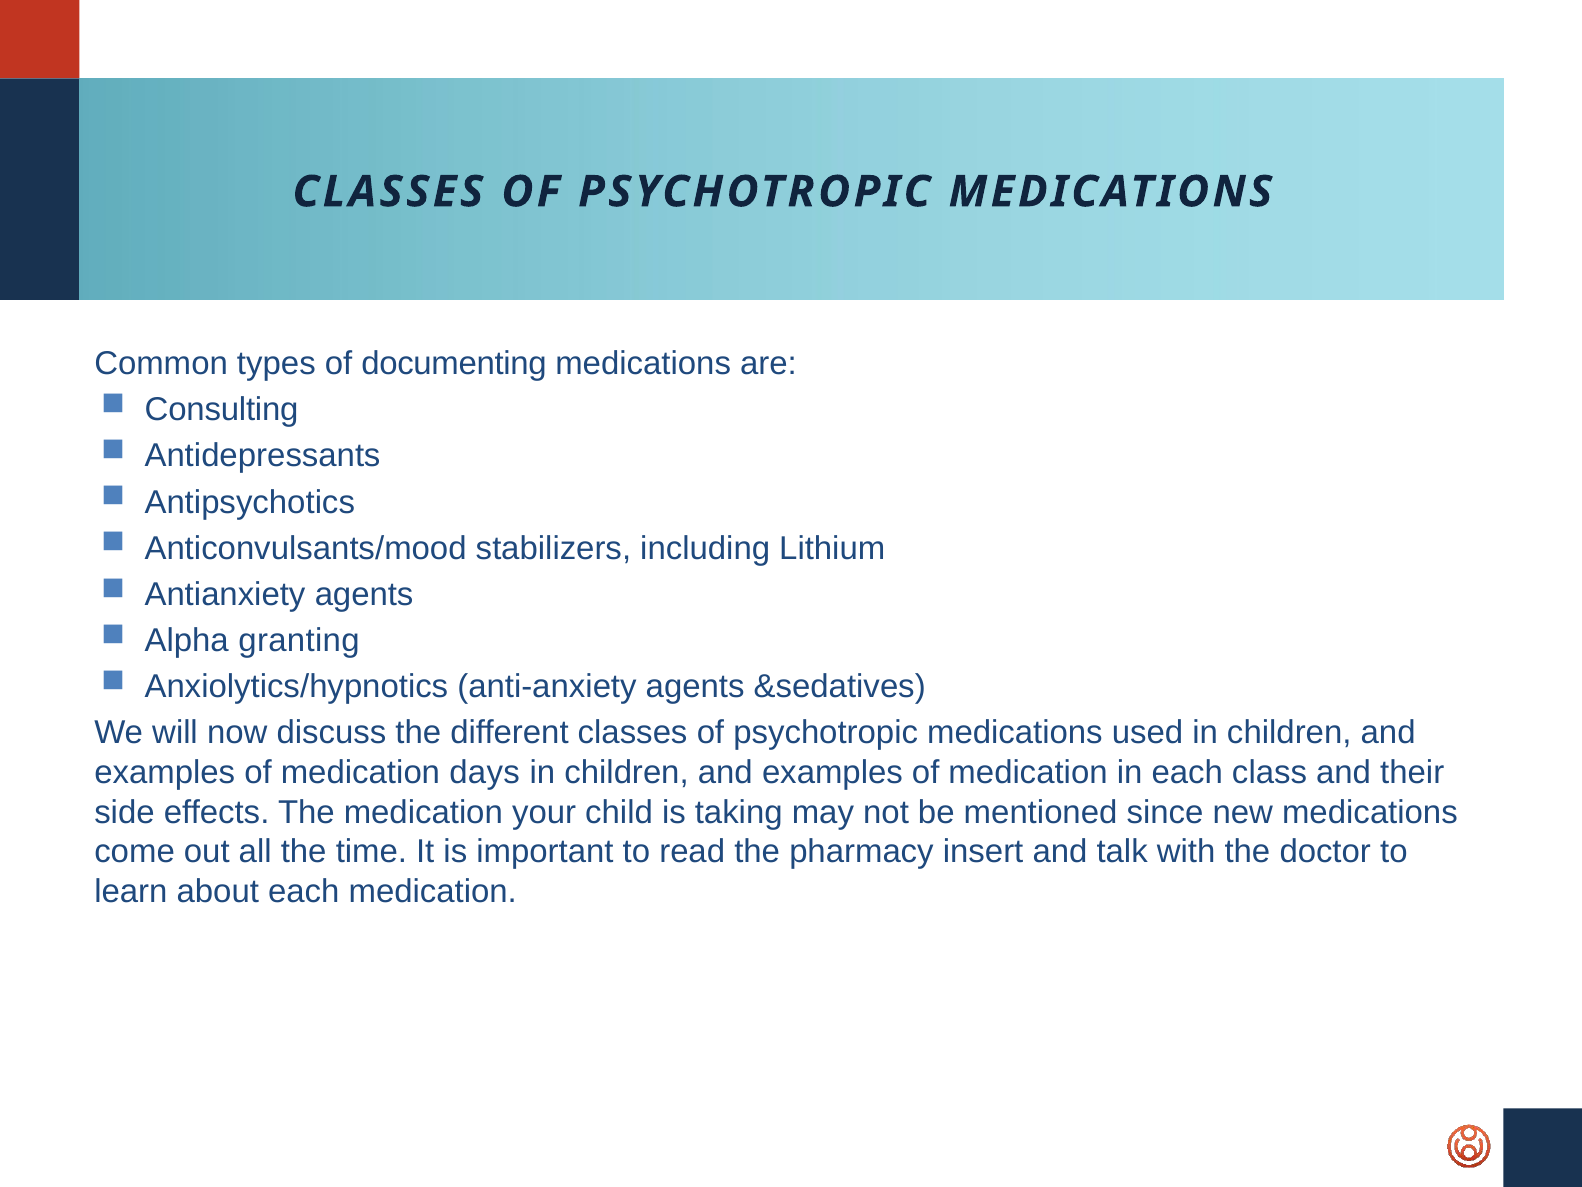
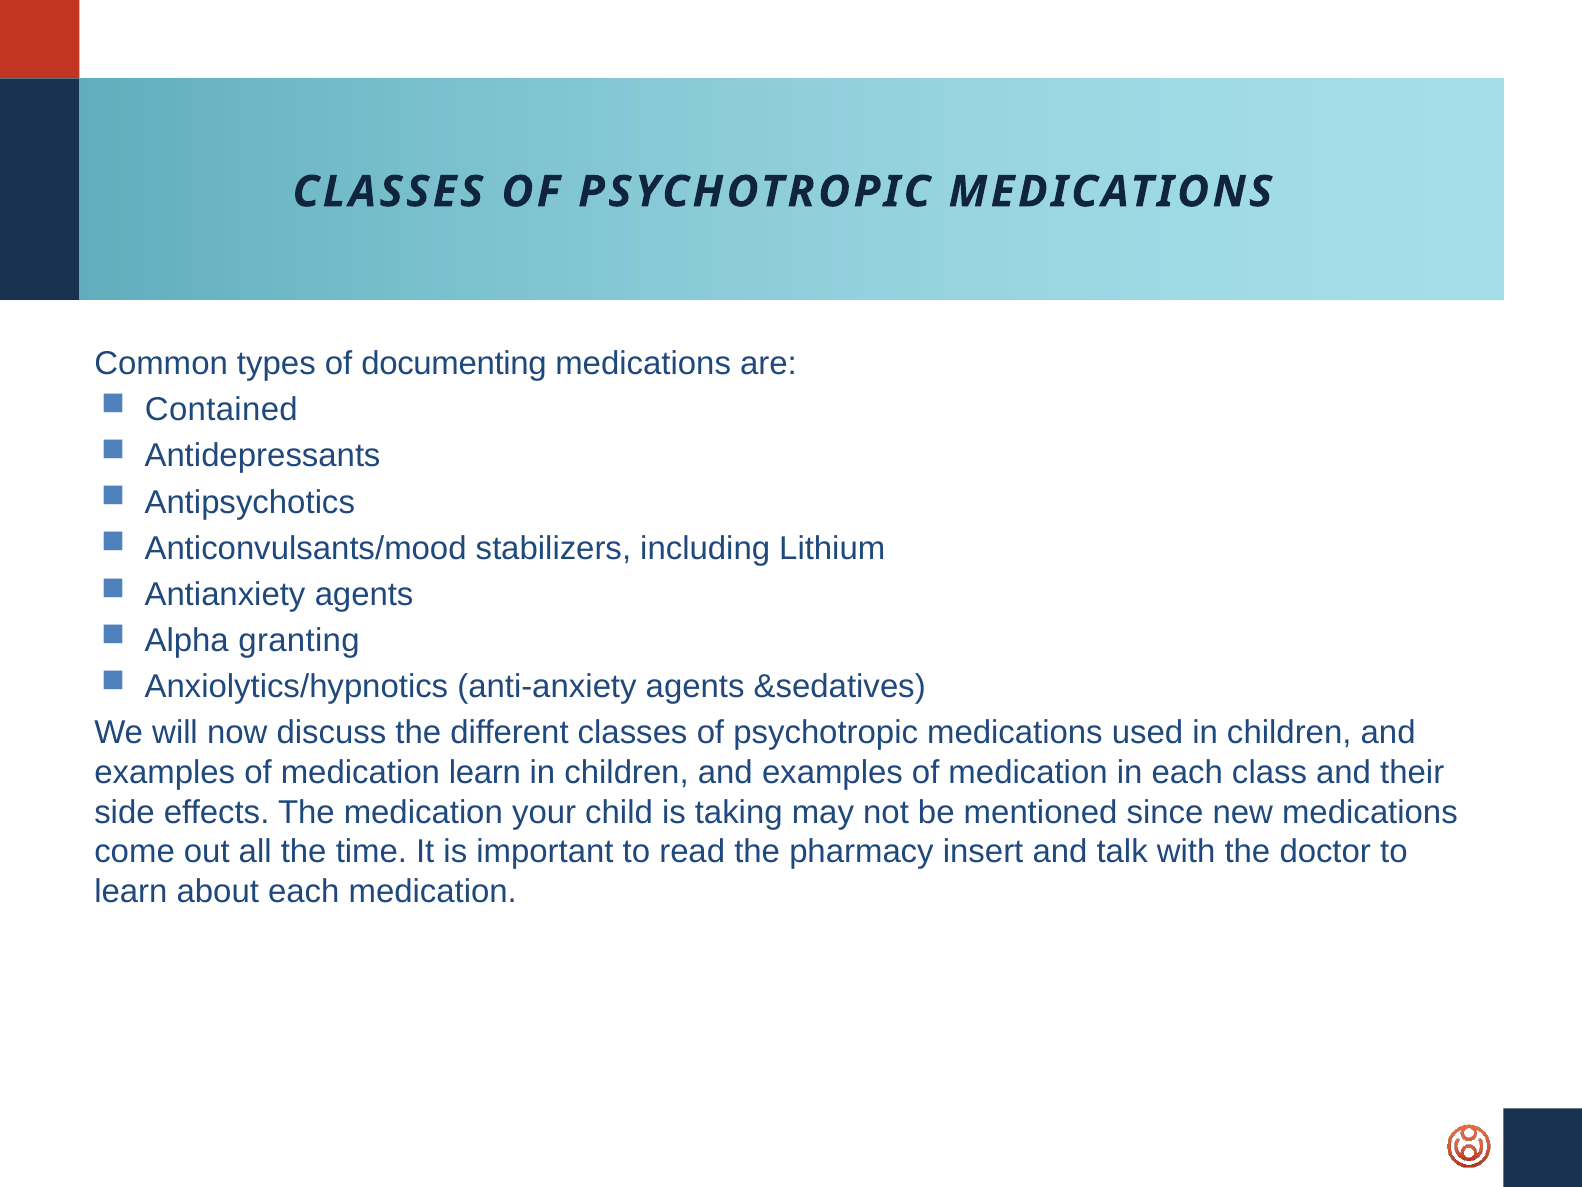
Consulting: Consulting -> Contained (221, 410)
medication days: days -> learn (485, 772)
